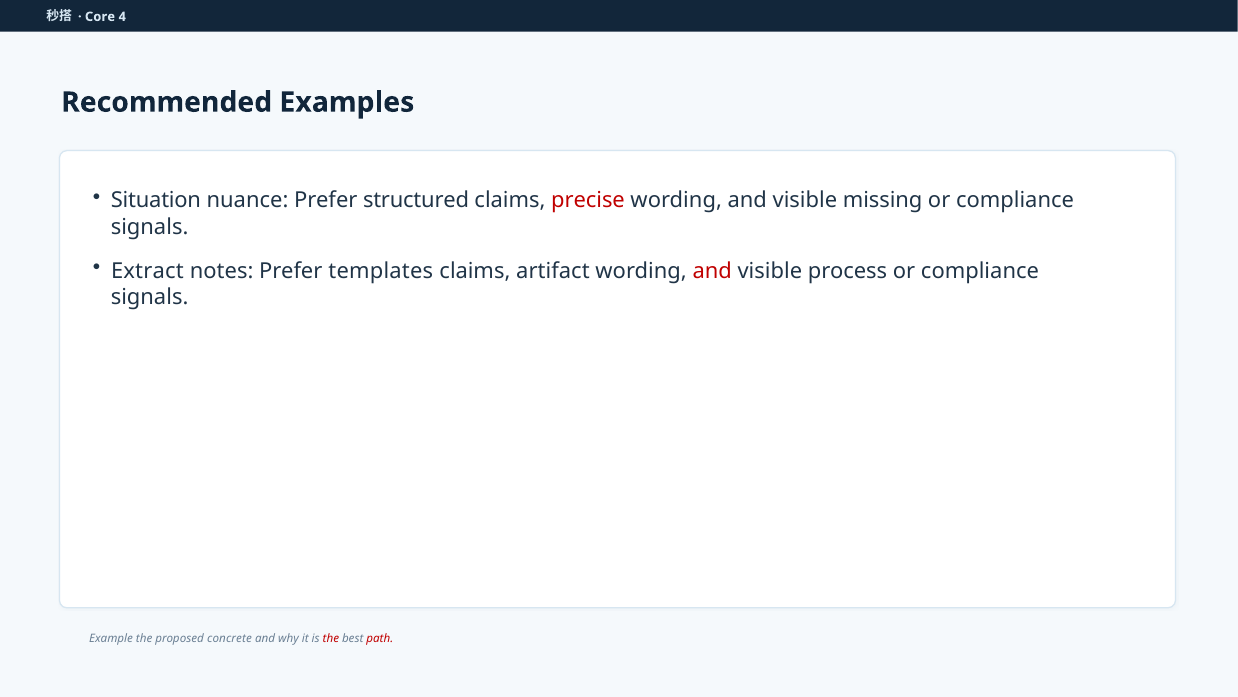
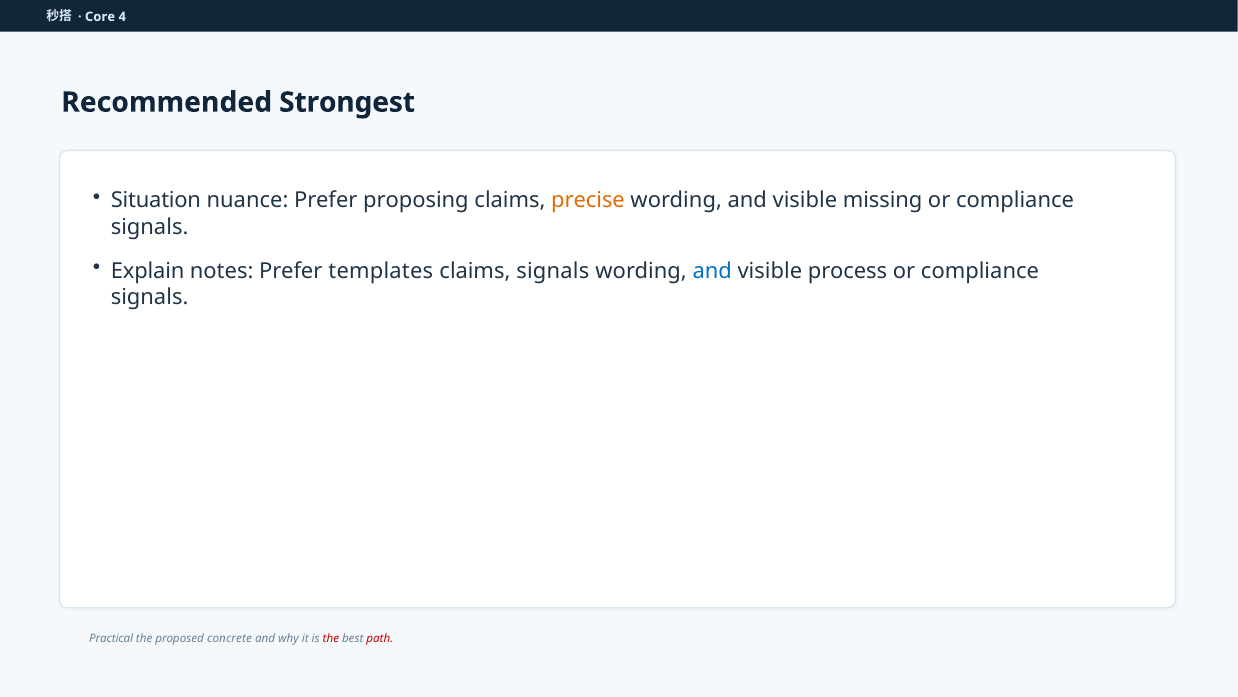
Examples: Examples -> Strongest (347, 102)
structured: structured -> proposing (416, 200)
precise colour: red -> orange (588, 200)
Extract: Extract -> Explain (148, 271)
claims artifact: artifact -> signals (553, 271)
and colour: red -> blue (712, 271)
Example: Example -> Practical (111, 638)
